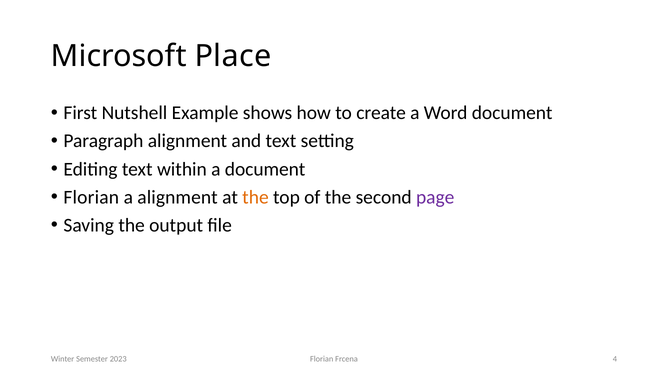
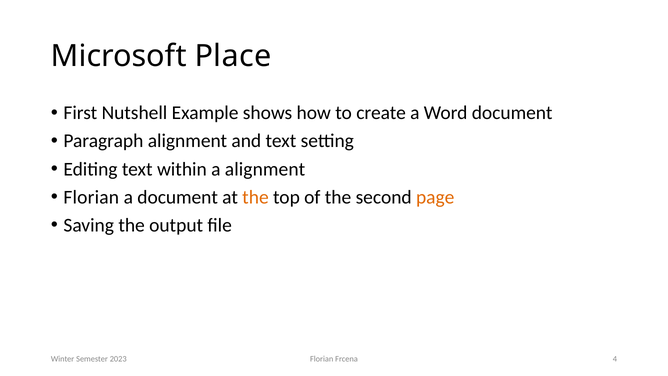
a document: document -> alignment (265, 169)
a alignment: alignment -> document (178, 197)
page colour: purple -> orange (435, 197)
